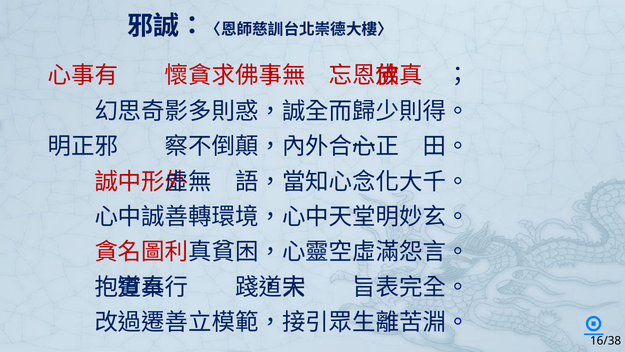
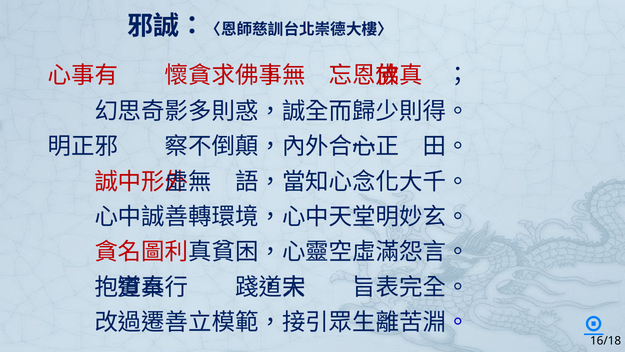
16/38: 16/38 -> 16/18 (606, 340)
